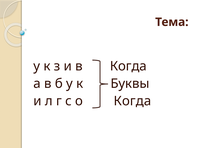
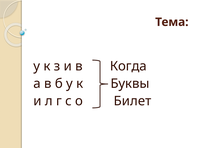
о Когда: Когда -> Билет (132, 101)
